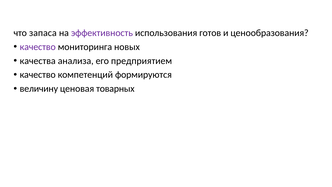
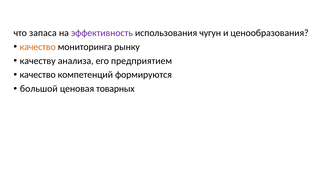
готов: готов -> чугун (210, 33)
качество colour: purple -> orange (38, 47)
новых: новых -> рынку (127, 47)
качества: качества -> качеству (38, 61)
величину: величину -> большой (39, 89)
